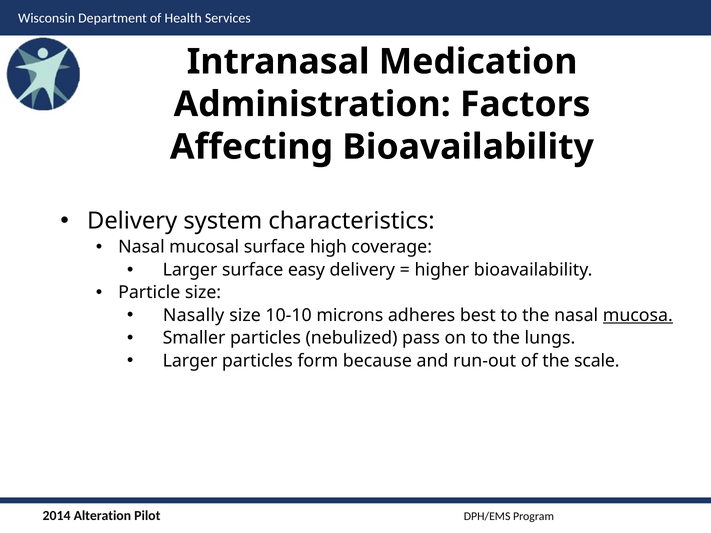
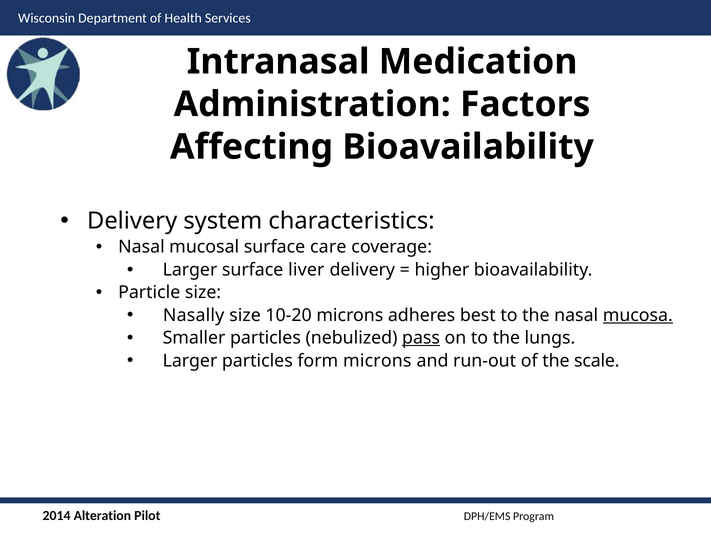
high: high -> care (328, 247)
easy: easy -> liver (306, 270)
10-10: 10-10 -> 10-20 (289, 315)
pass underline: none -> present (421, 338)
form because: because -> microns (377, 361)
